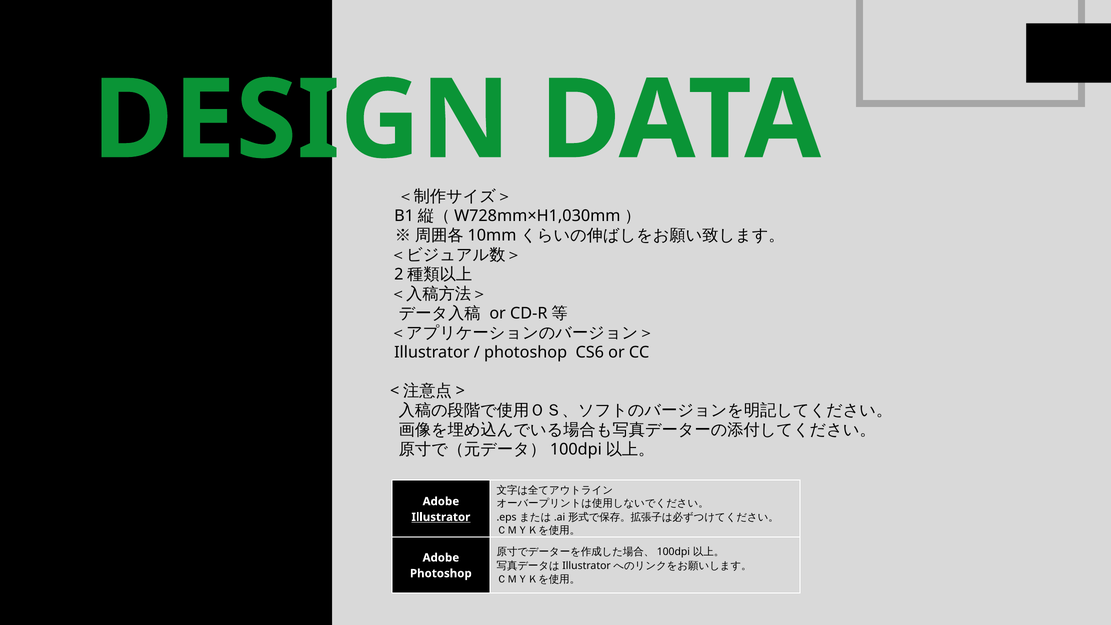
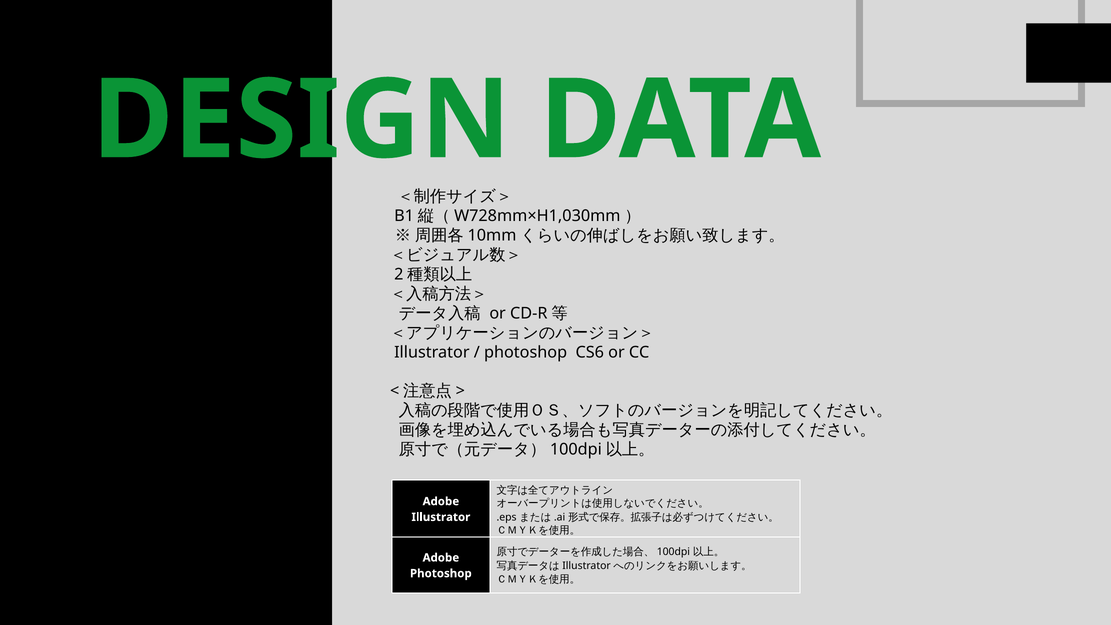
Illustrator underline: present -> none (441, 517)
